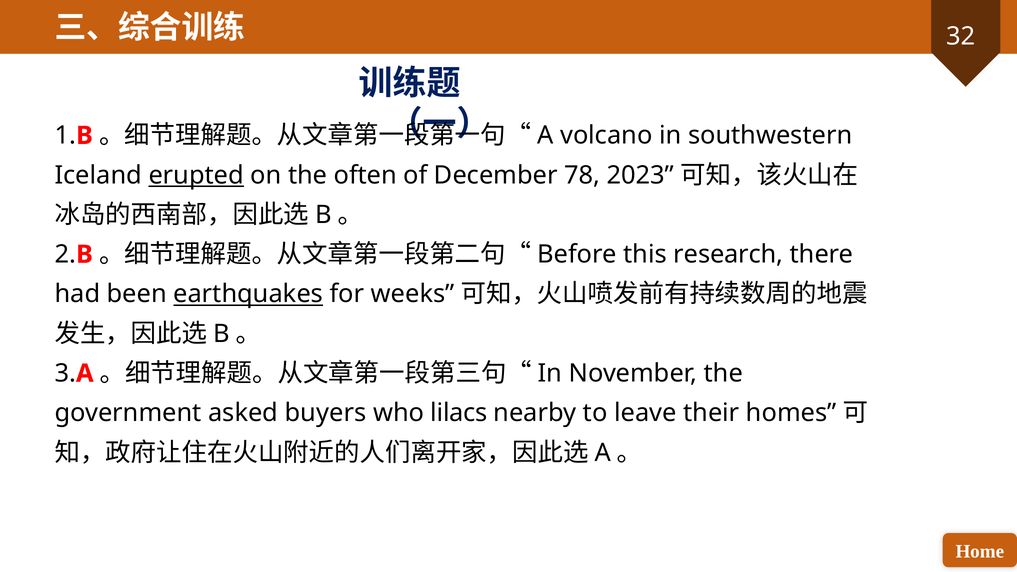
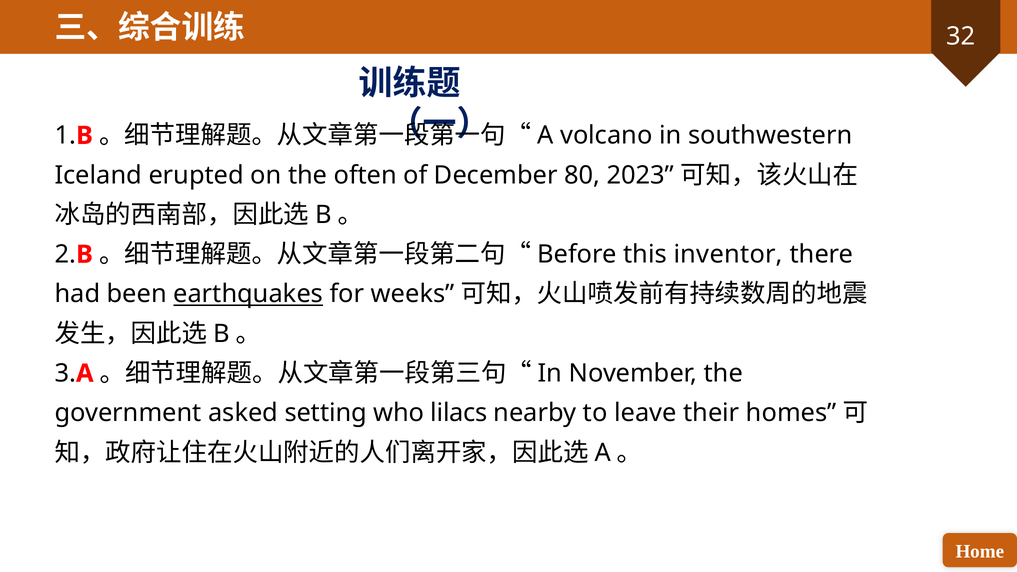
erupted underline: present -> none (196, 175)
78: 78 -> 80 (582, 175)
research: research -> inventor (728, 254)
buyers: buyers -> setting (326, 413)
